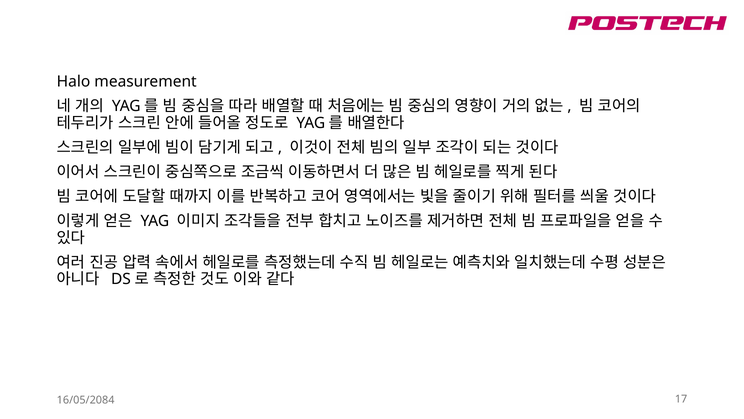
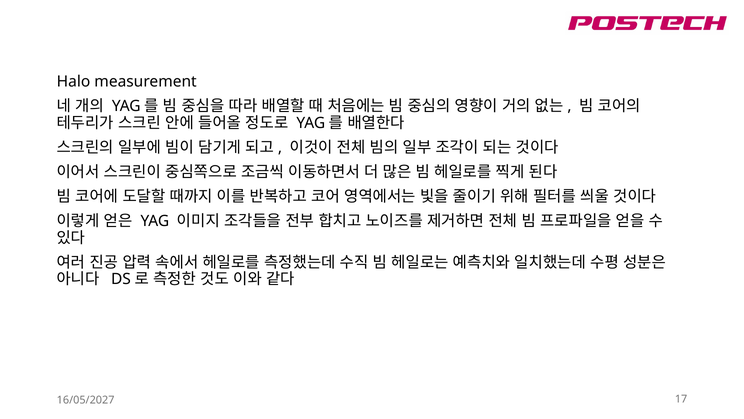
16/05/2084: 16/05/2084 -> 16/05/2027 (86, 400)
